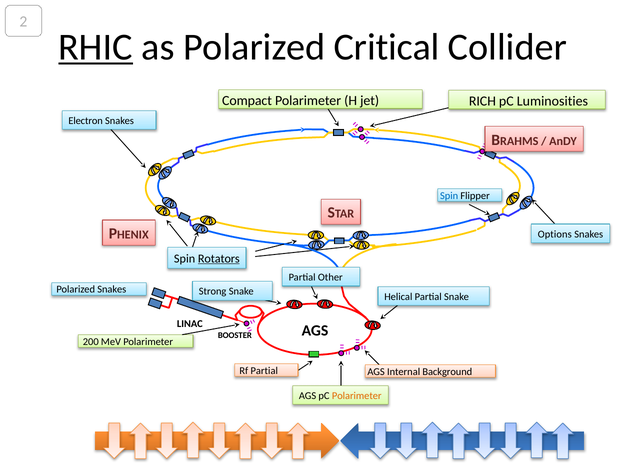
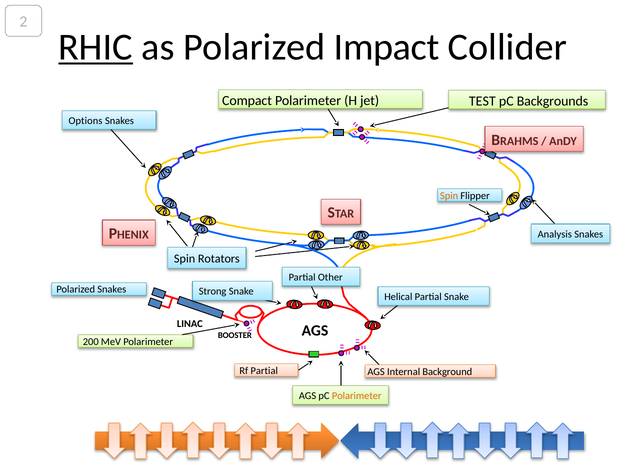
Critical: Critical -> Impact (387, 47)
RICH: RICH -> TEST (482, 101)
Luminosities: Luminosities -> Backgrounds (552, 101)
Electron: Electron -> Options (85, 121)
Spin colour: blue -> orange (449, 196)
Options: Options -> Analysis (555, 234)
Rotators underline: present -> none (219, 259)
